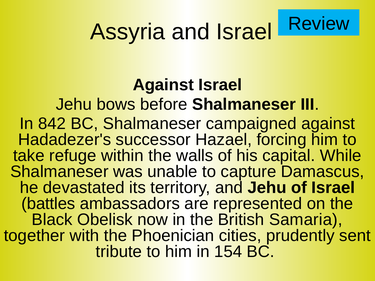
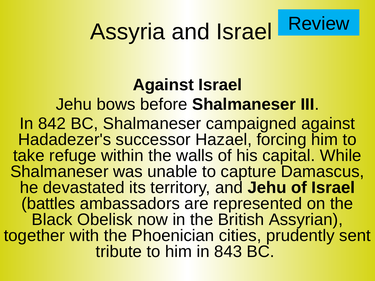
Samaria: Samaria -> Assyrian (306, 220)
154: 154 -> 843 (228, 252)
